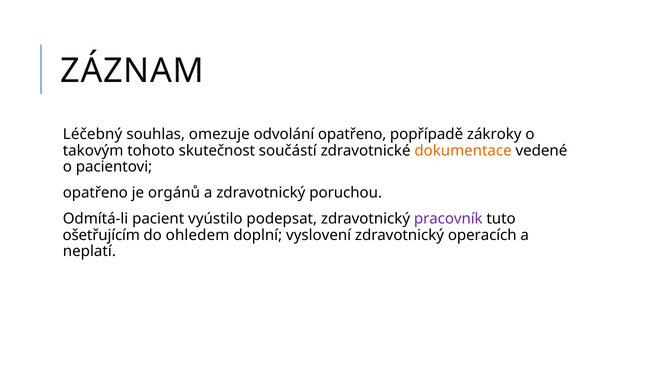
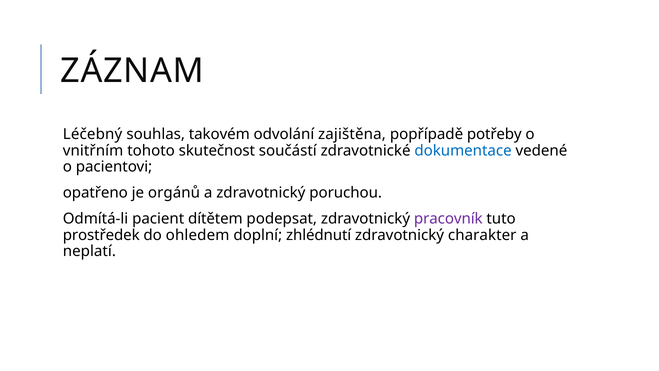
omezuje: omezuje -> takovém (219, 134)
odvolání opatřeno: opatřeno -> zajištěna (352, 134)
zákroky: zákroky -> potřeby (494, 134)
takovým: takovým -> vnitřním (93, 150)
dokumentace colour: orange -> blue (463, 150)
vyústilo: vyústilo -> dítětem (215, 219)
ošetřujícím: ošetřujícím -> prostředek (101, 235)
vyslovení: vyslovení -> zhlédnutí (319, 235)
operacích: operacích -> charakter (482, 235)
